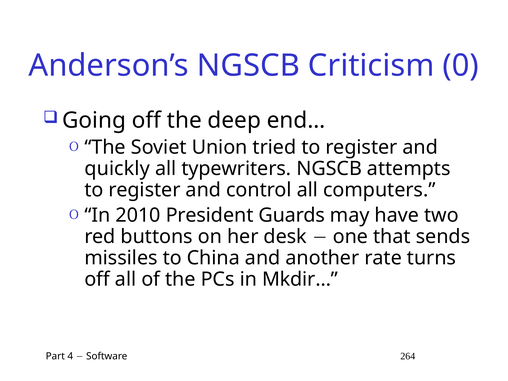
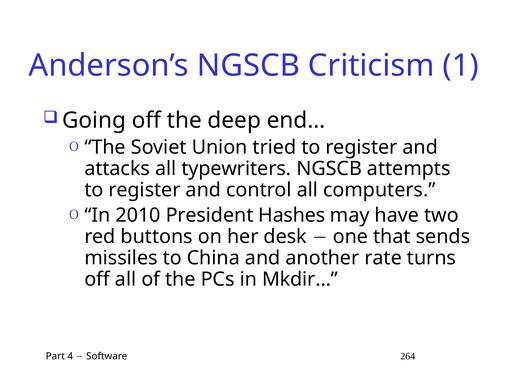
0: 0 -> 1 (461, 66)
quickly: quickly -> attacks (117, 169)
Guards: Guards -> Hashes (292, 215)
